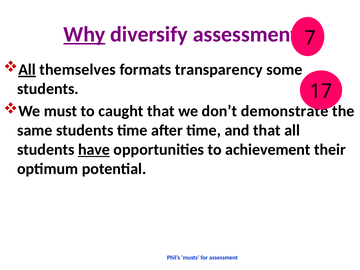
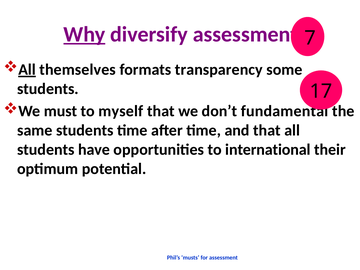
caught: caught -> myself (121, 111)
demonstrate: demonstrate -> fundamental (285, 111)
have underline: present -> none (94, 150)
achievement: achievement -> international (268, 150)
